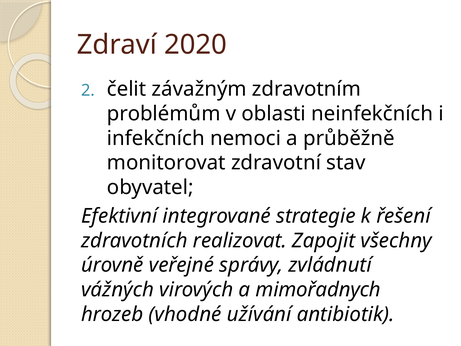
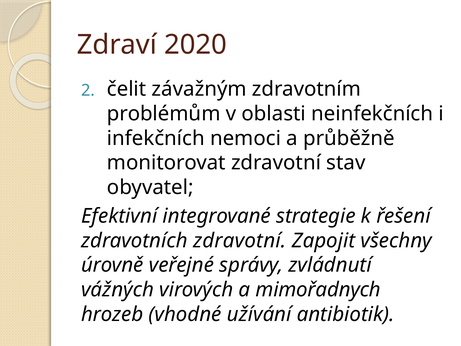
zdravotních realizovat: realizovat -> zdravotní (240, 240)
